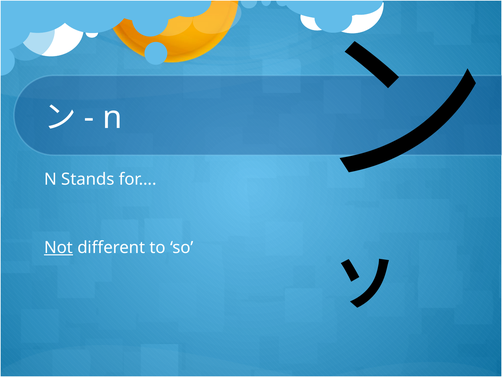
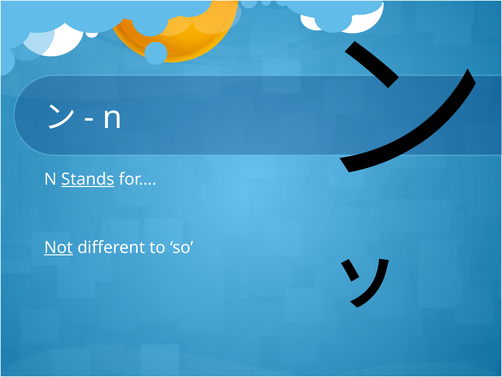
Stands underline: none -> present (88, 179)
